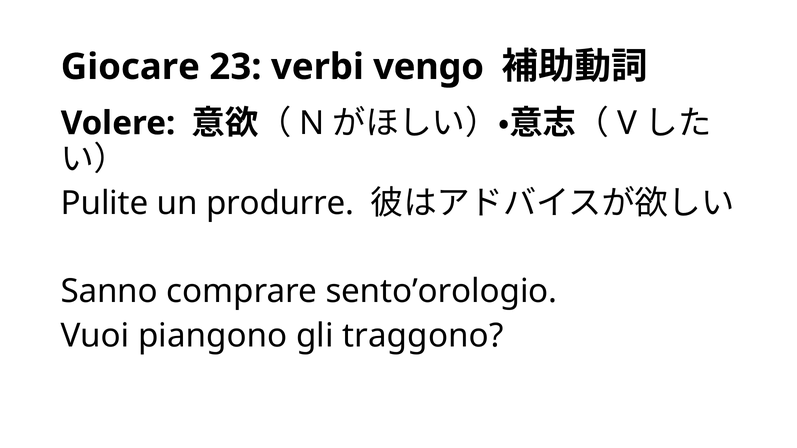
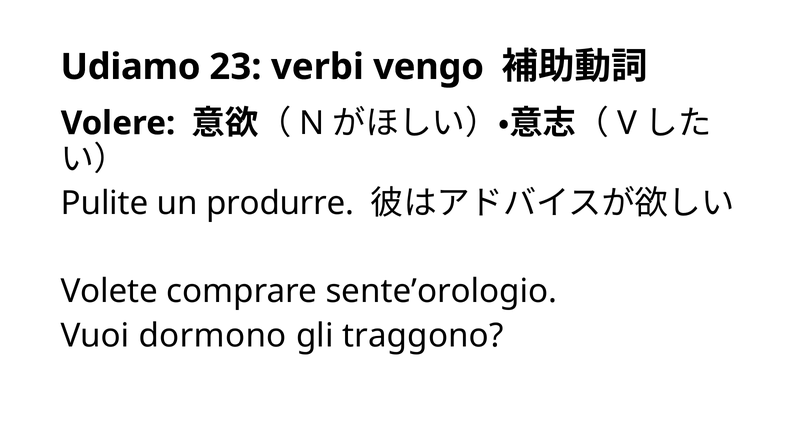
Giocare: Giocare -> Udiamo (131, 67)
Sanno: Sanno -> Volete (109, 292)
sento’orologio: sento’orologio -> sente’orologio (441, 292)
piangono: piangono -> dormono (213, 336)
